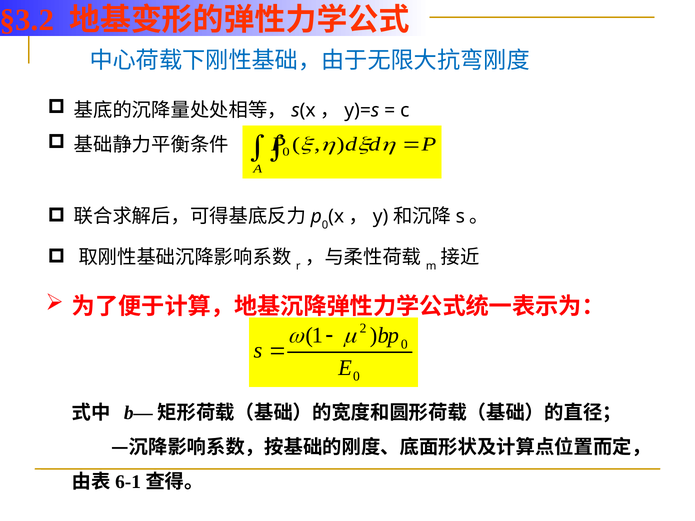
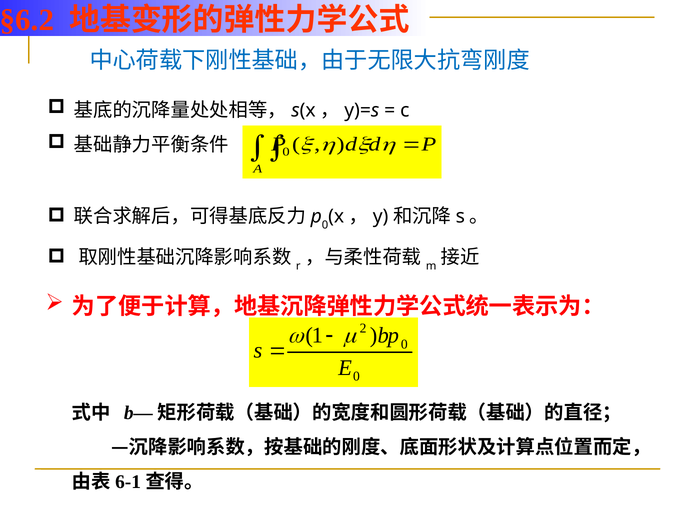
§3.2: §3.2 -> §6.2 (27, 20)
